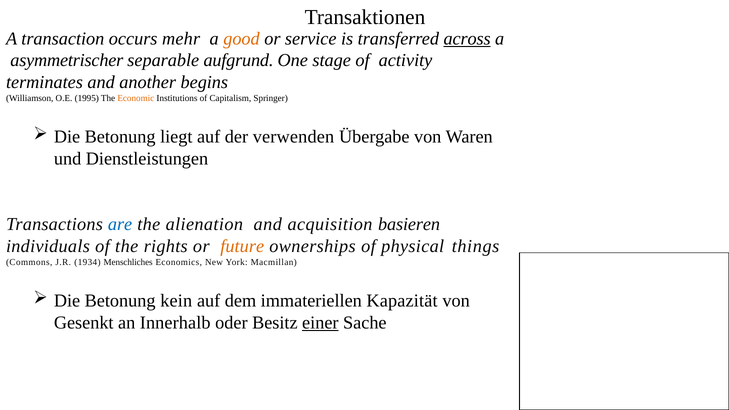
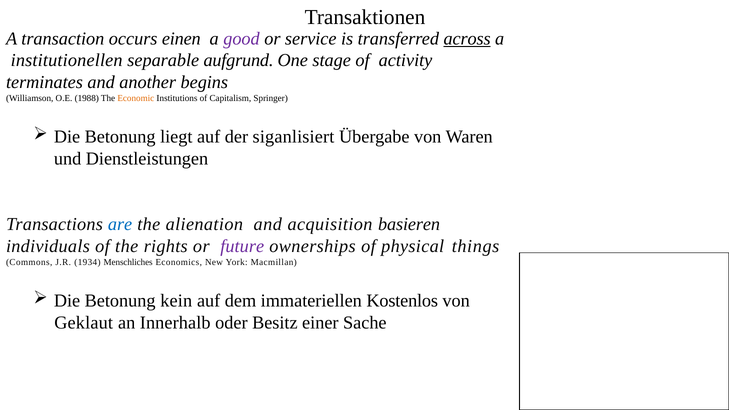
mehr: mehr -> einen (181, 39)
good colour: orange -> purple (241, 39)
asymmetrischer: asymmetrischer -> institutionellen (67, 60)
1995: 1995 -> 1988 (87, 98)
verwenden: verwenden -> siganlisiert (293, 137)
future colour: orange -> purple (242, 246)
Kapazität: Kapazität -> Kostenlos (402, 301)
Gesenkt: Gesenkt -> Geklaut (84, 323)
einer underline: present -> none (320, 323)
